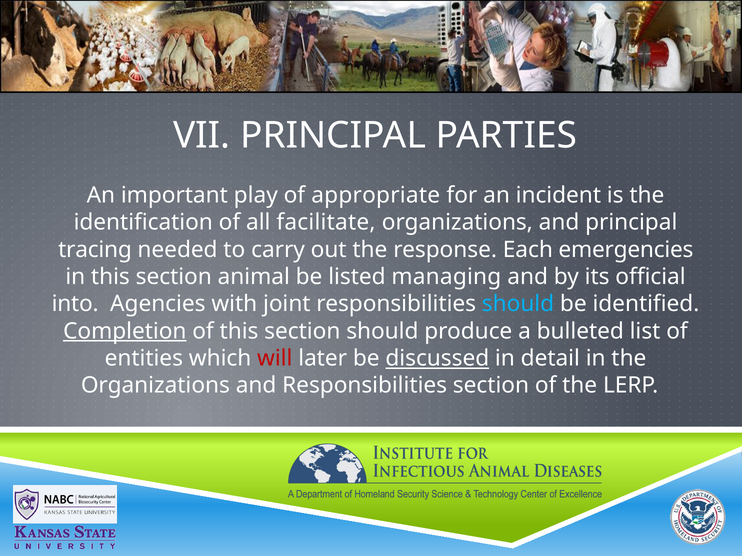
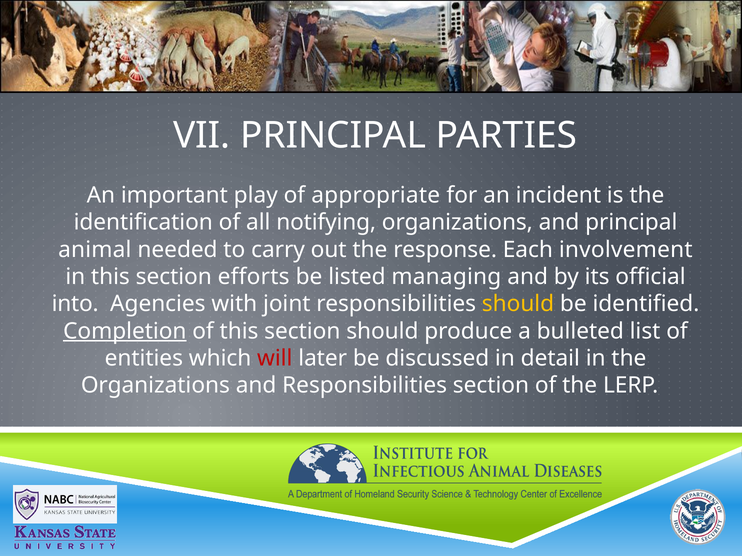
facilitate: facilitate -> notifying (326, 223)
tracing: tracing -> animal (95, 250)
emergencies: emergencies -> involvement (626, 250)
animal: animal -> efforts (254, 277)
should colour: light blue -> yellow (518, 304)
discussed underline: present -> none (437, 359)
